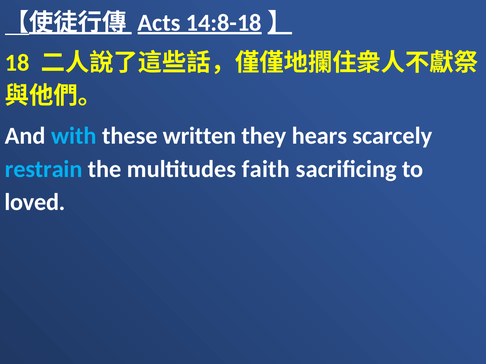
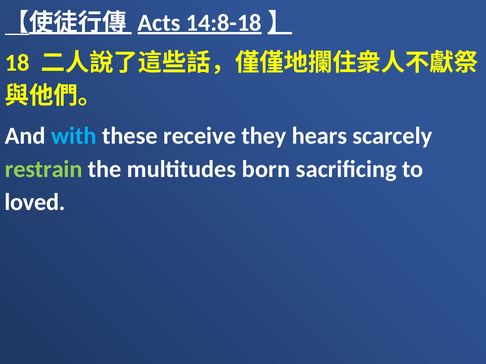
written: written -> receive (200, 136)
restrain colour: light blue -> light green (44, 169)
faith: faith -> born (266, 169)
